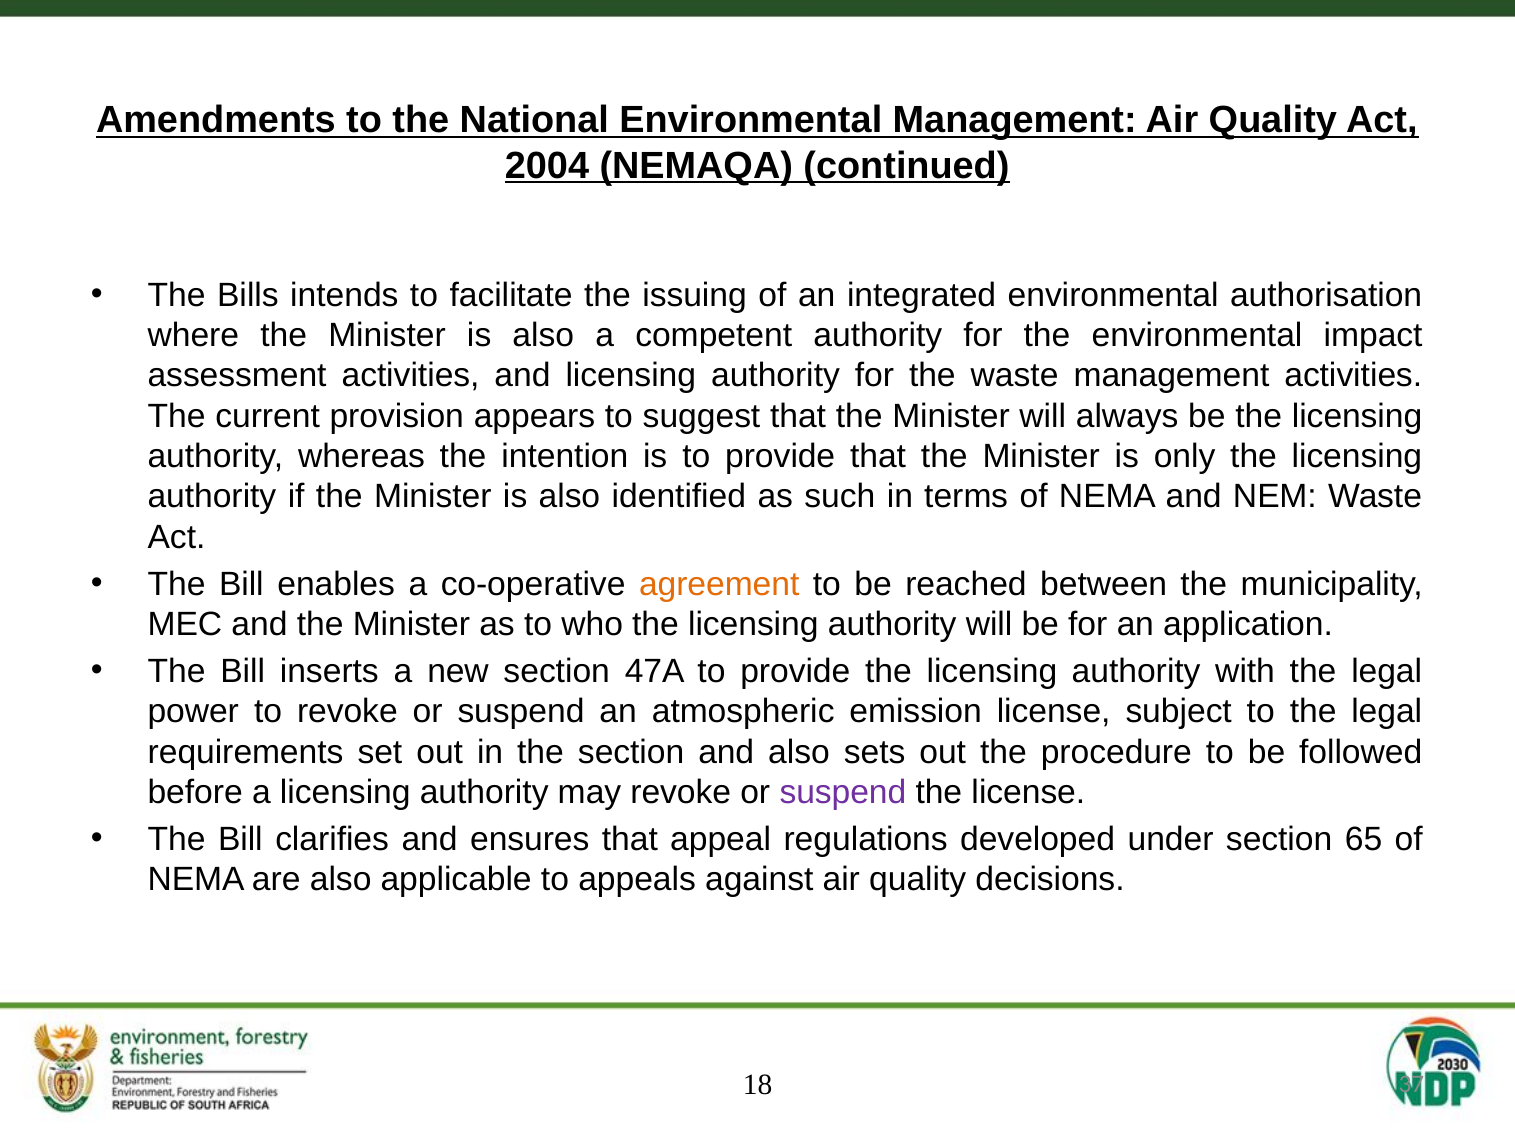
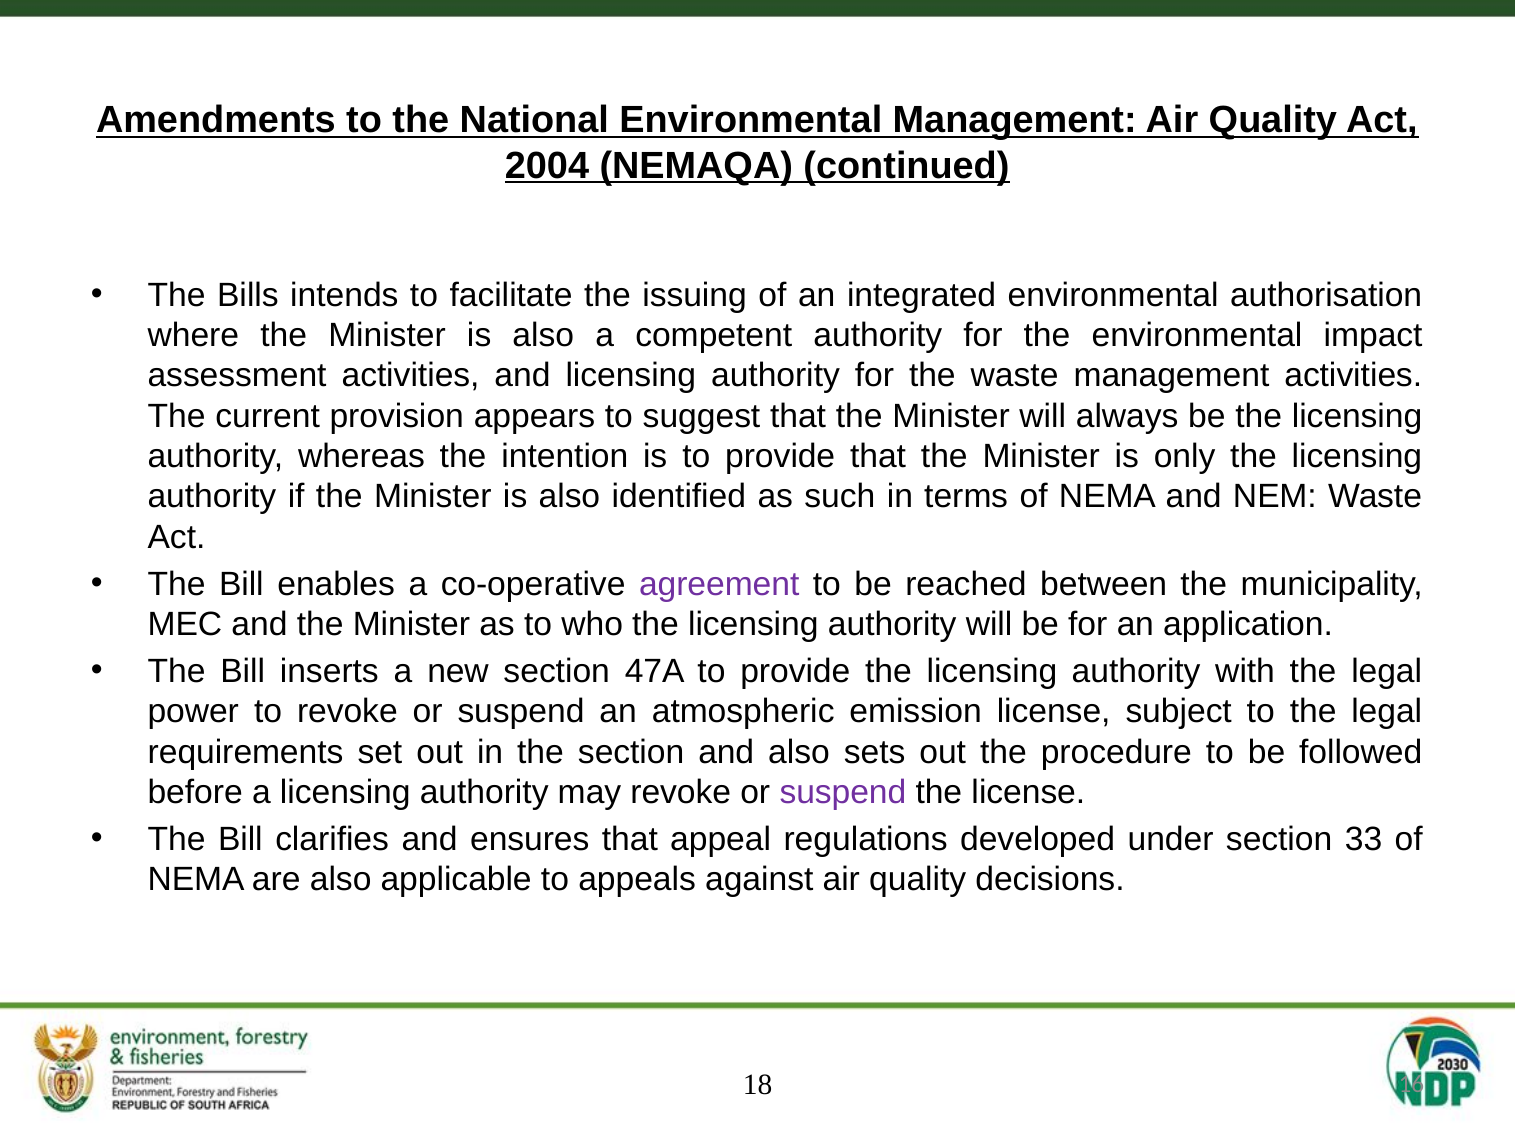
agreement colour: orange -> purple (719, 584)
65: 65 -> 33 (1364, 840)
37: 37 -> 16 (1411, 1085)
